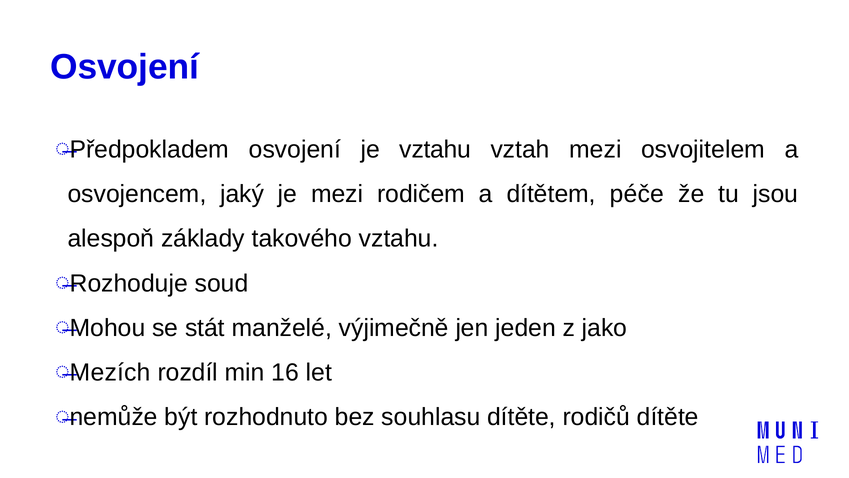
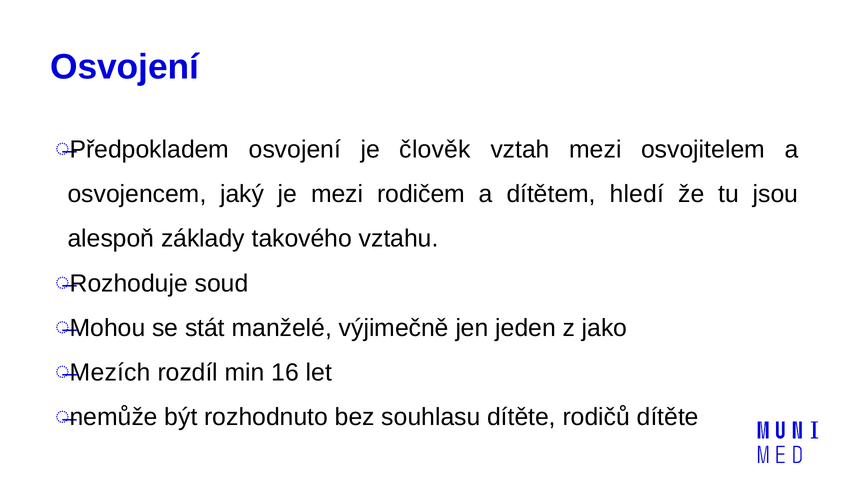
je vztahu: vztahu -> člověk (435, 149)
péče: péče -> hledí (637, 194)
